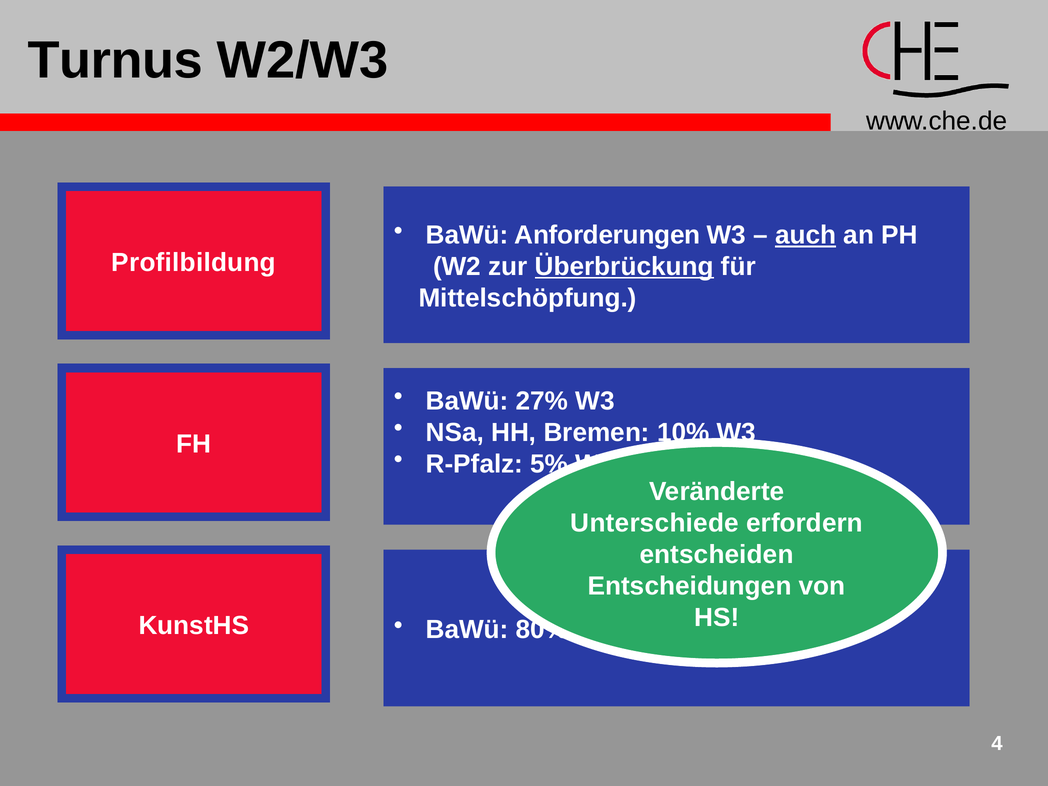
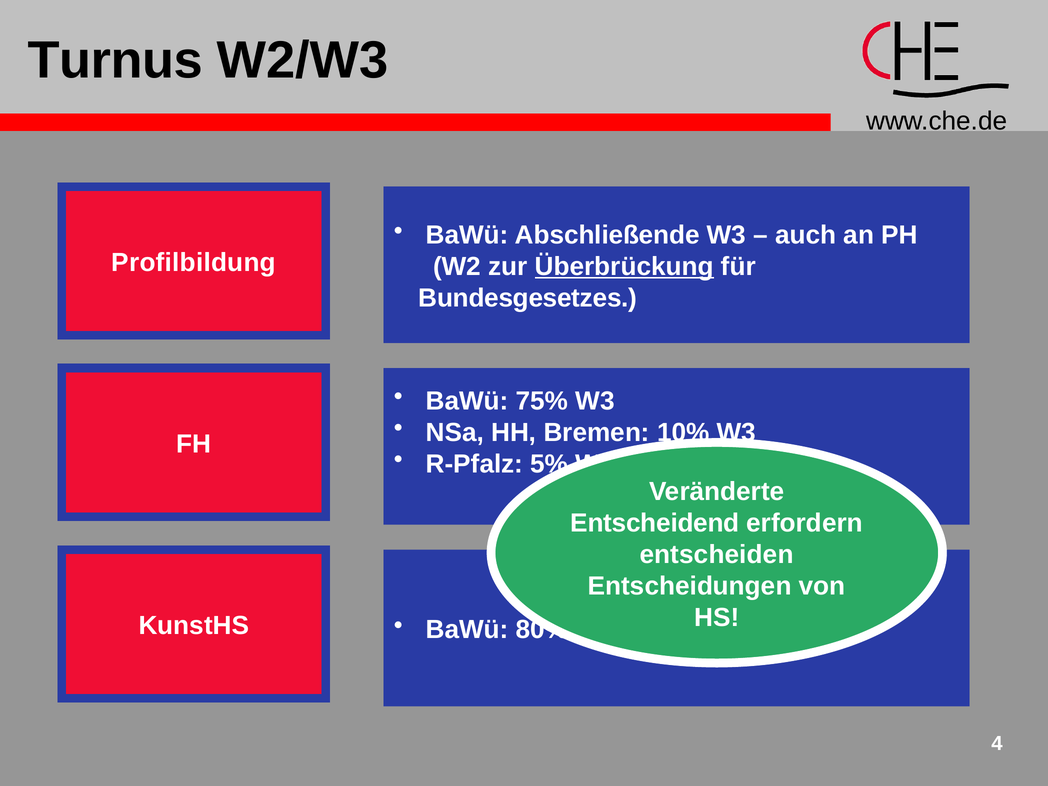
Anforderungen: Anforderungen -> Abschließende (607, 235)
auch underline: present -> none (806, 235)
Mittelschöpfung: Mittelschöpfung -> Bundesgesetzes (528, 298)
27%: 27% -> 75% (542, 401)
Unterschiede: Unterschiede -> Entscheidend (655, 523)
